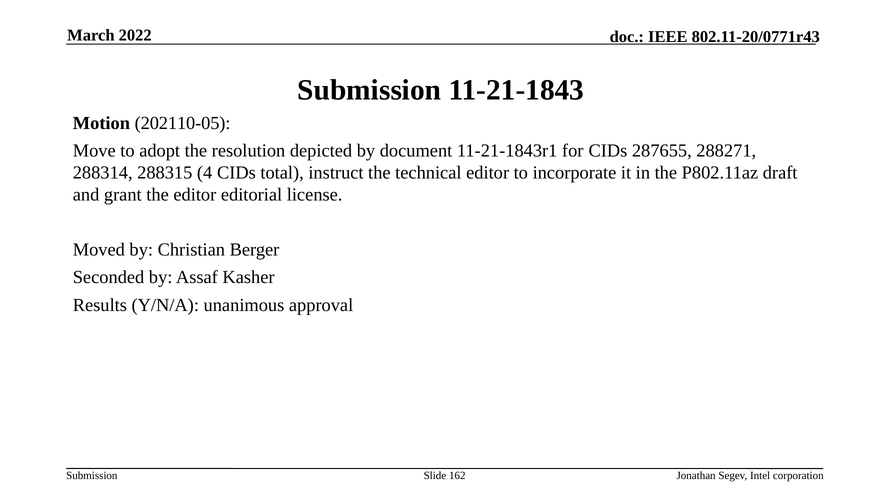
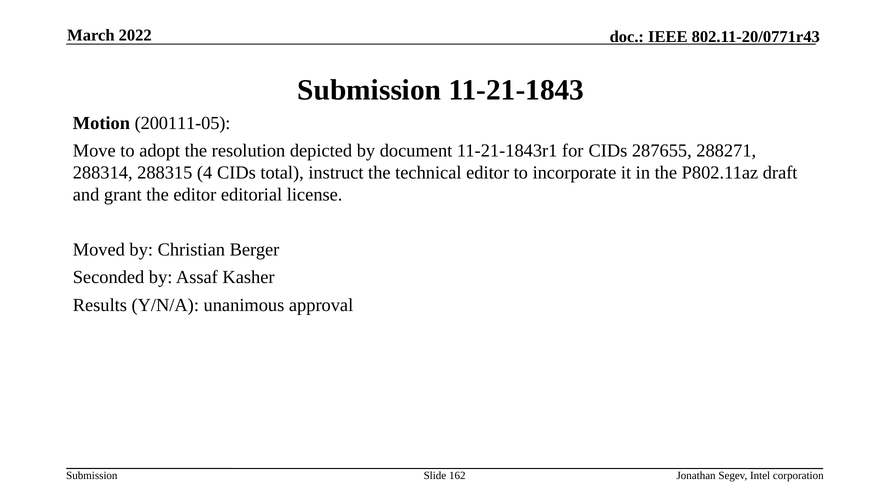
202110-05: 202110-05 -> 200111-05 (183, 123)
